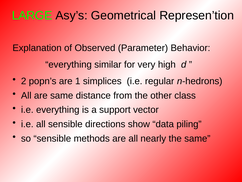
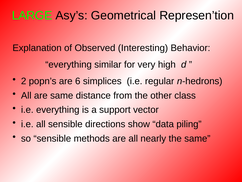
Parameter: Parameter -> Interesting (143, 48)
1: 1 -> 6 (78, 81)
